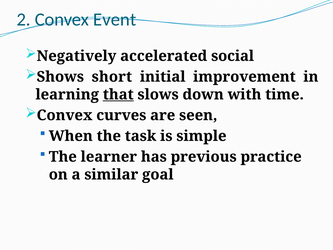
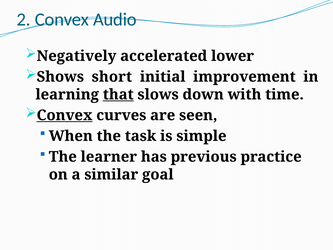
Event: Event -> Audio (115, 20)
social: social -> lower (233, 56)
Convex underline: none -> present (65, 115)
